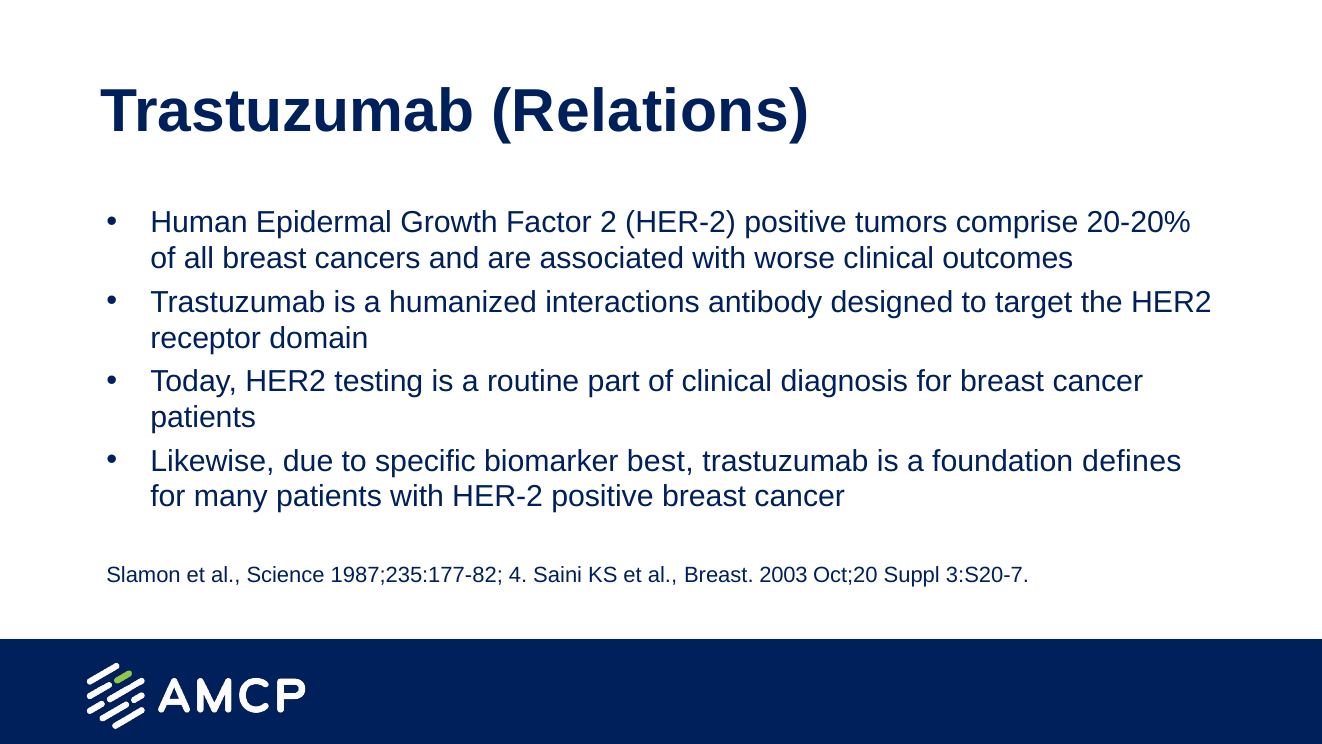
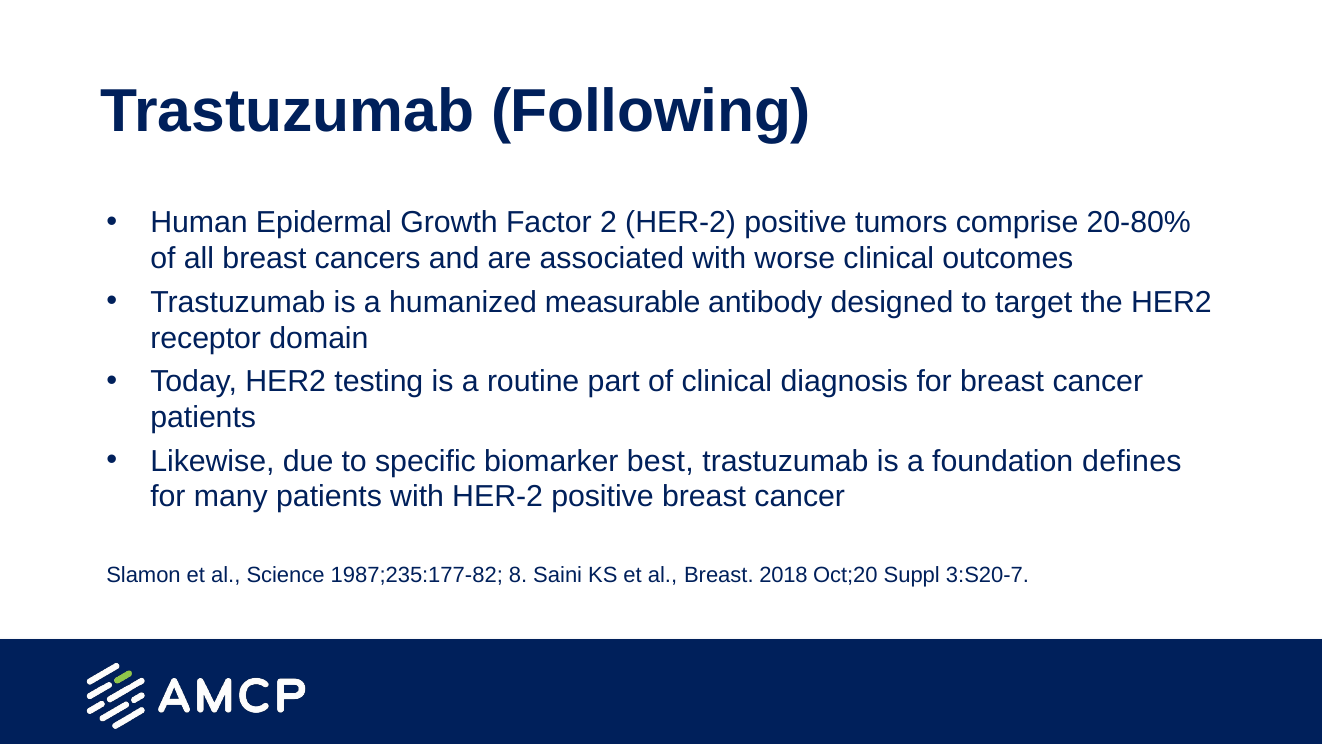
Relations: Relations -> Following (651, 111)
20-20%: 20-20% -> 20-80% (1139, 223)
interactions: interactions -> measurable (623, 302)
4: 4 -> 8 (518, 575)
2003: 2003 -> 2018 (783, 575)
